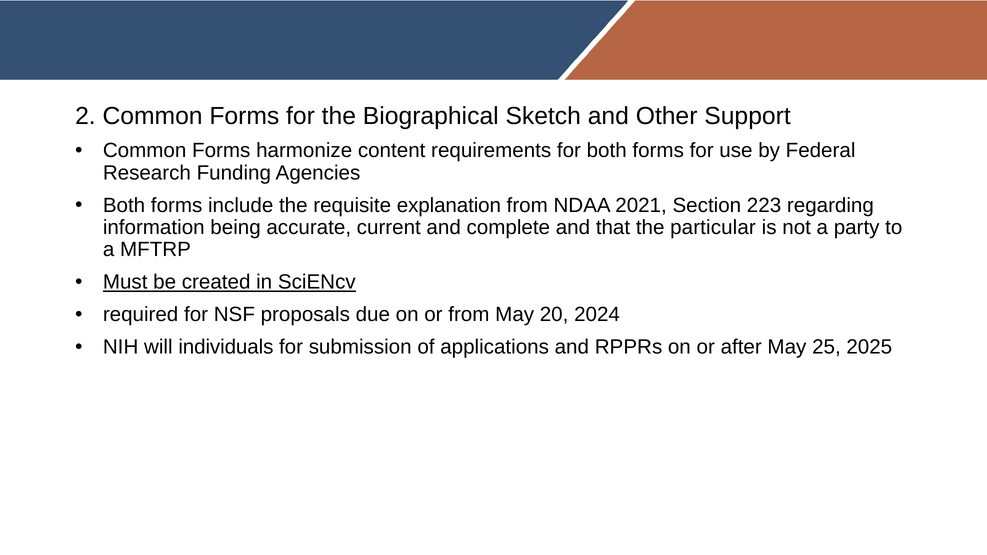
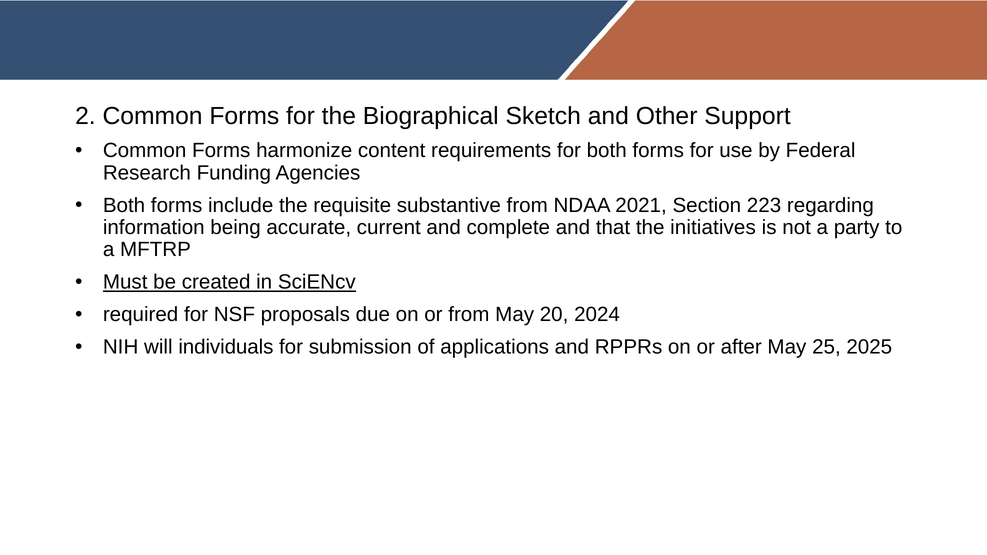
explanation: explanation -> substantive (449, 205)
particular: particular -> initiatives (713, 228)
